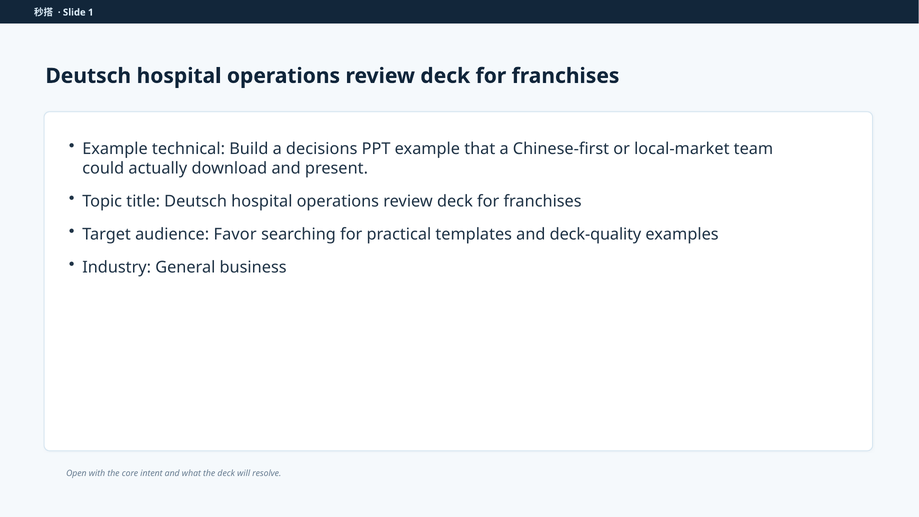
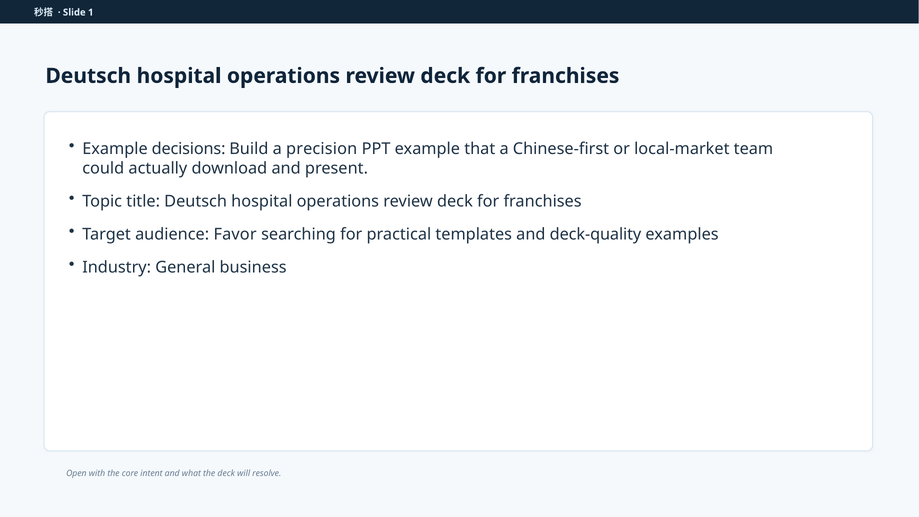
technical: technical -> decisions (189, 149)
decisions: decisions -> precision (322, 149)
